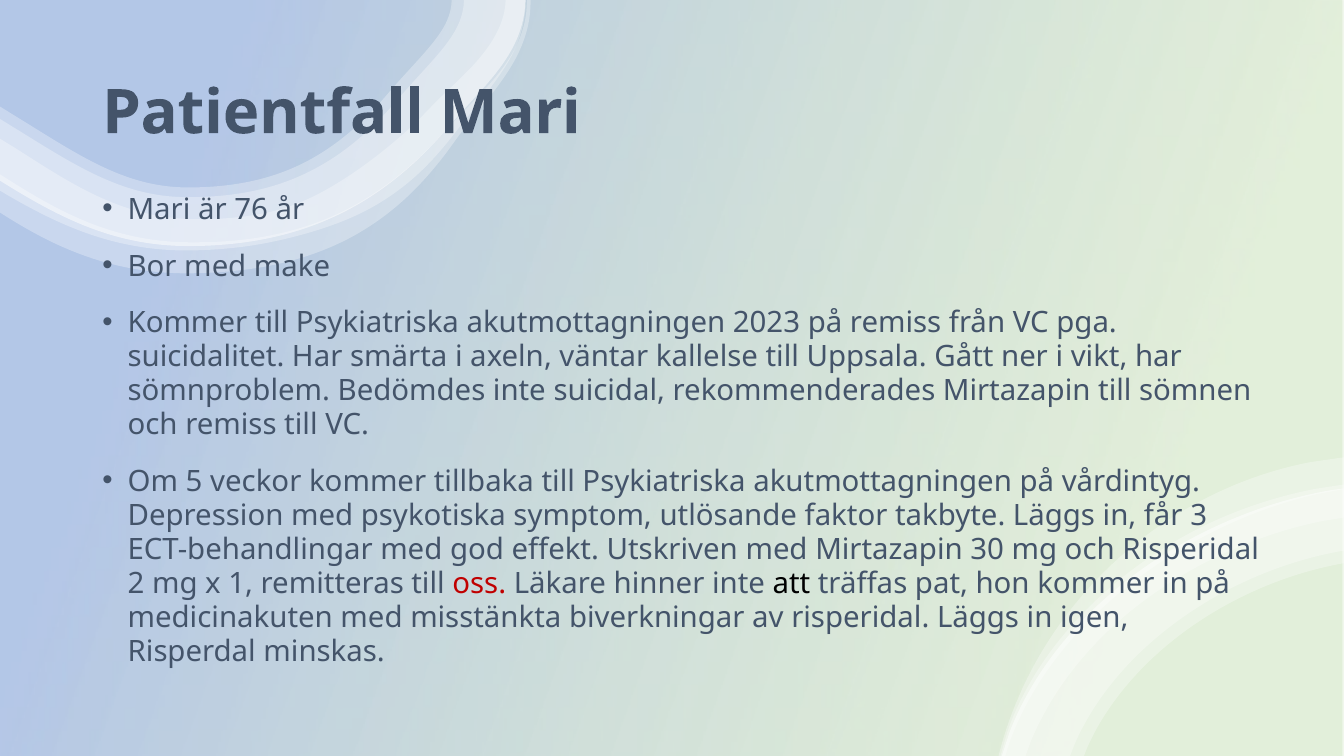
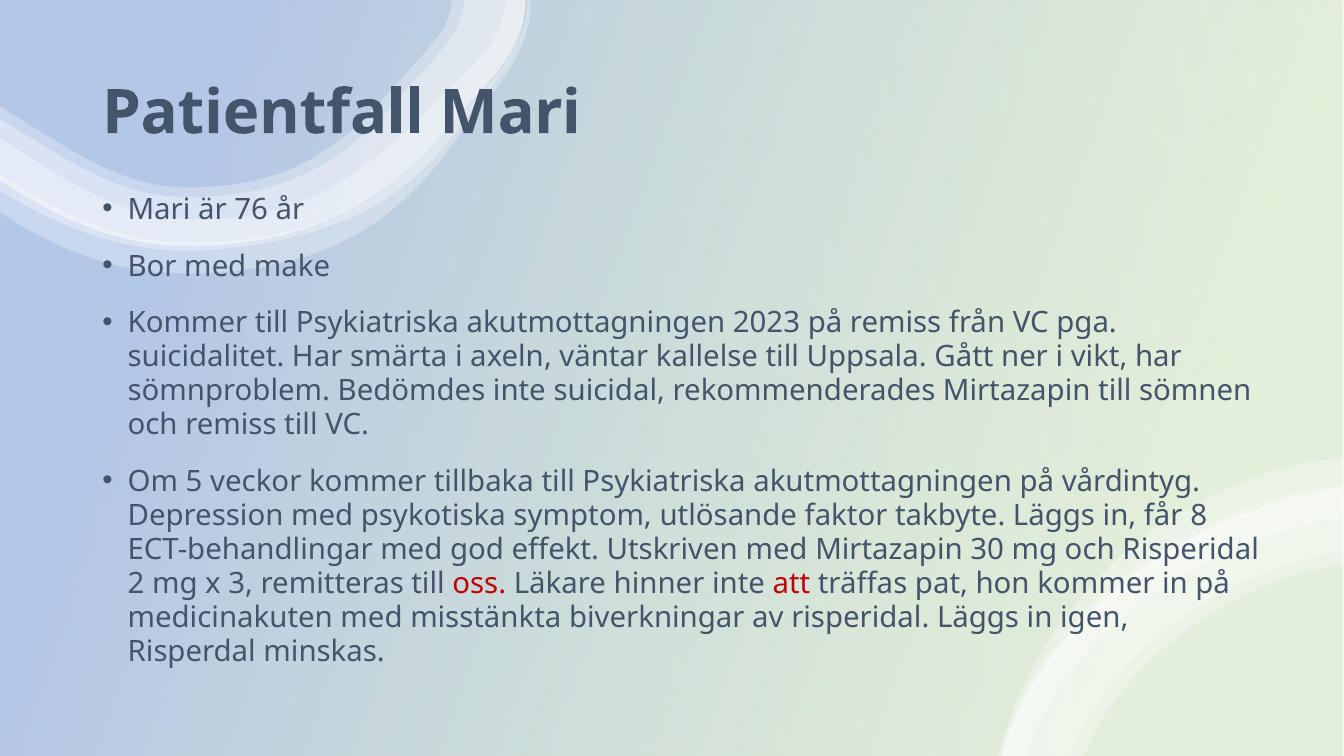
3: 3 -> 8 (1199, 515)
1: 1 -> 3 (241, 583)
att colour: black -> red (791, 583)
